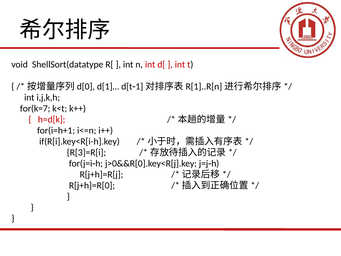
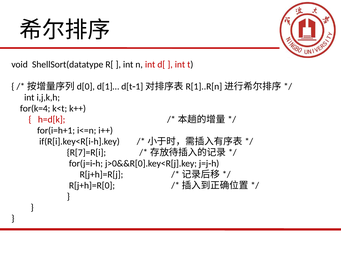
for(k=7: for(k=7 -> for(k=4 (35, 108)
R[3]=R[i: R[3]=R[i -> R[7]=R[i (86, 152)
